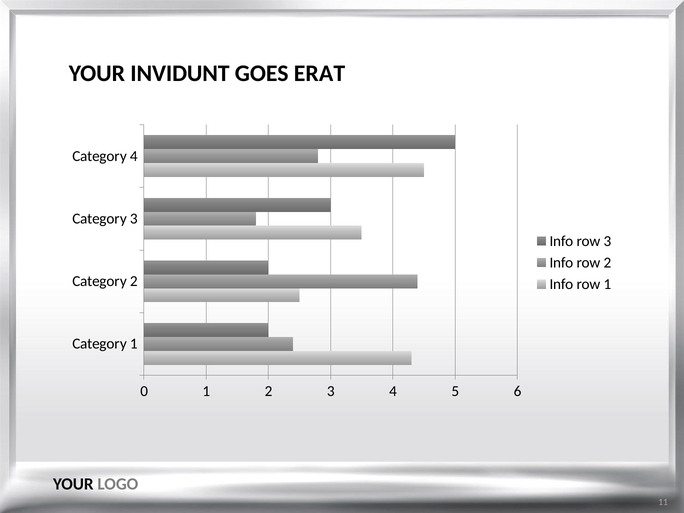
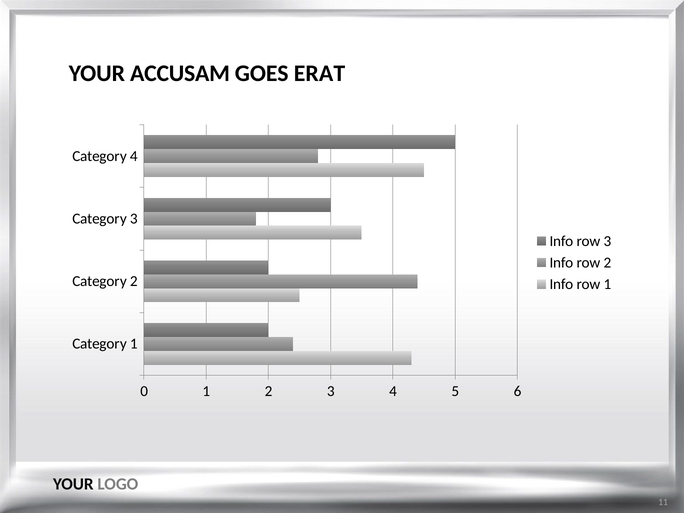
INVIDUNT: INVIDUNT -> ACCUSAM (180, 73)
